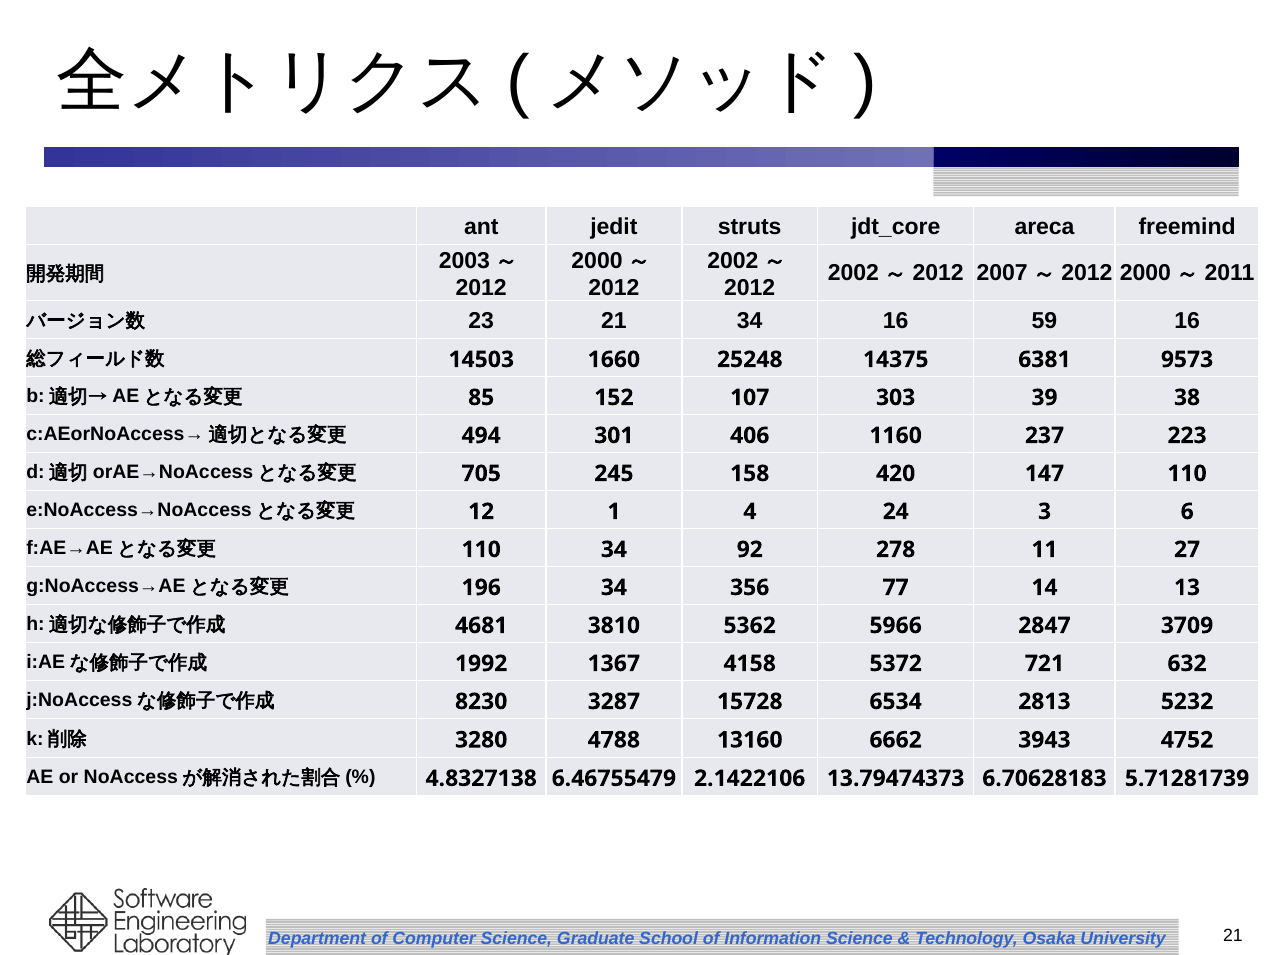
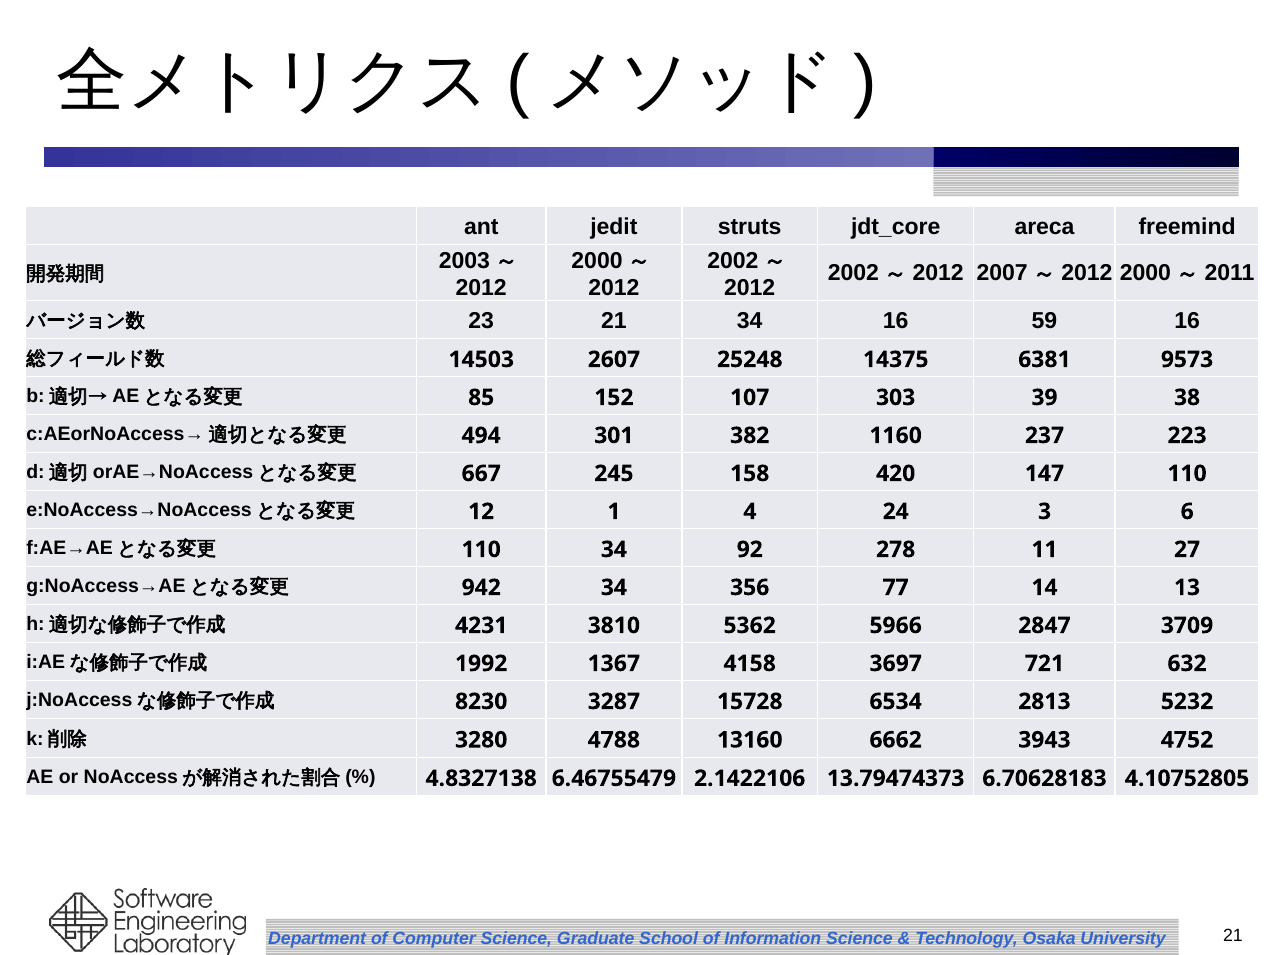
1660: 1660 -> 2607 (614, 360)
406: 406 -> 382 (750, 436)
705: 705 -> 667 (481, 474)
196: 196 -> 942 (481, 588)
4681: 4681 -> 4231 (481, 626)
5372: 5372 -> 3697 (896, 664)
5.71281739: 5.71281739 -> 4.10752805 (1187, 779)
